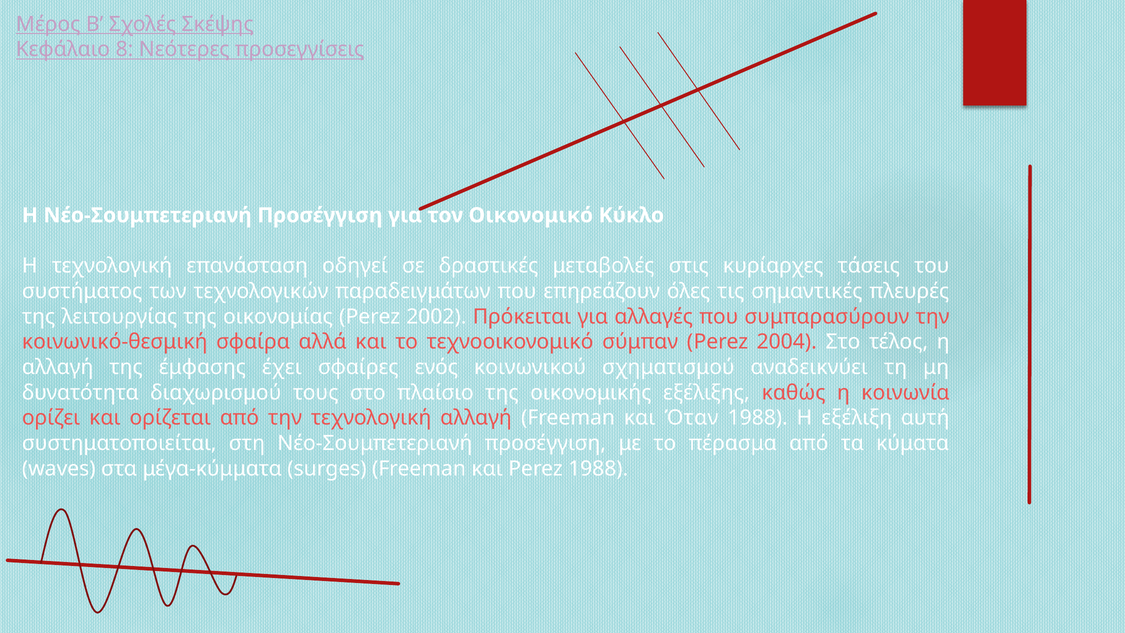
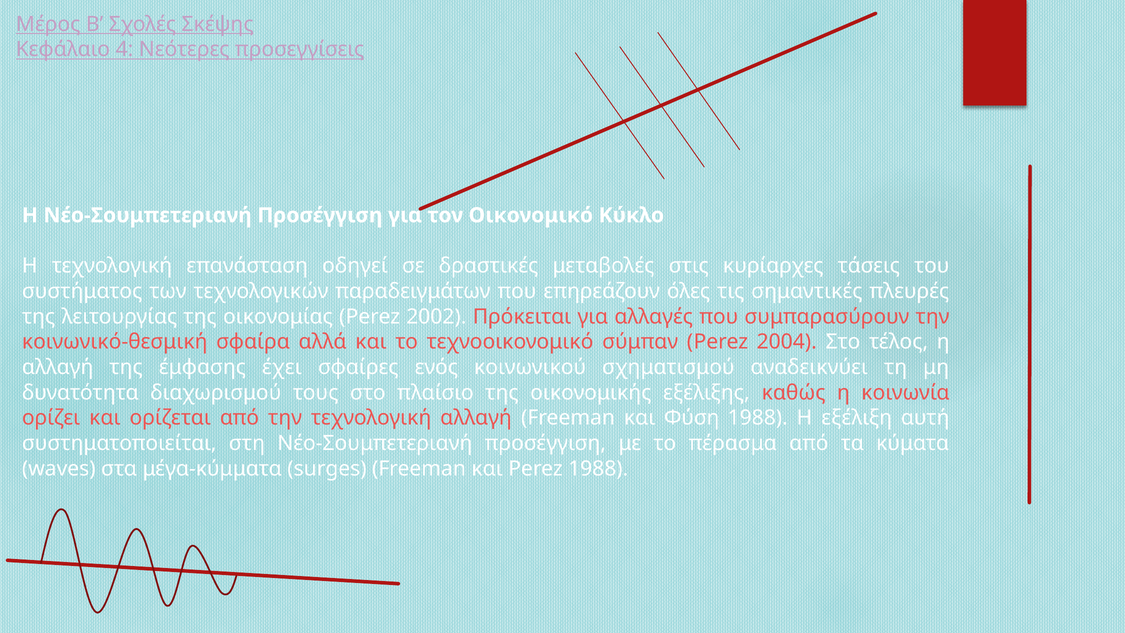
8: 8 -> 4 (124, 49)
Όταν: Όταν -> Φύση (692, 418)
